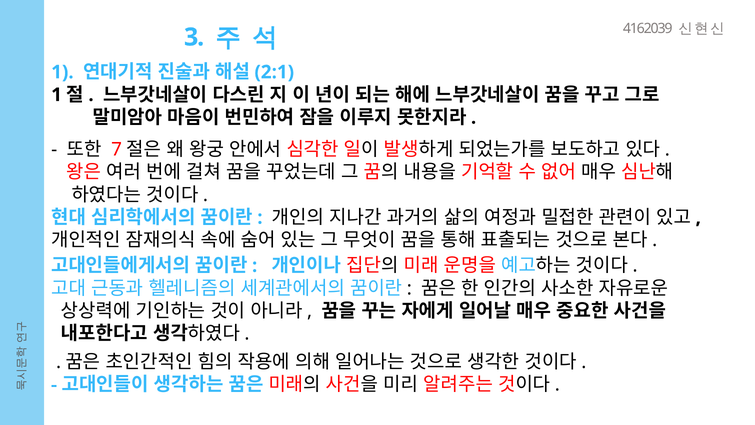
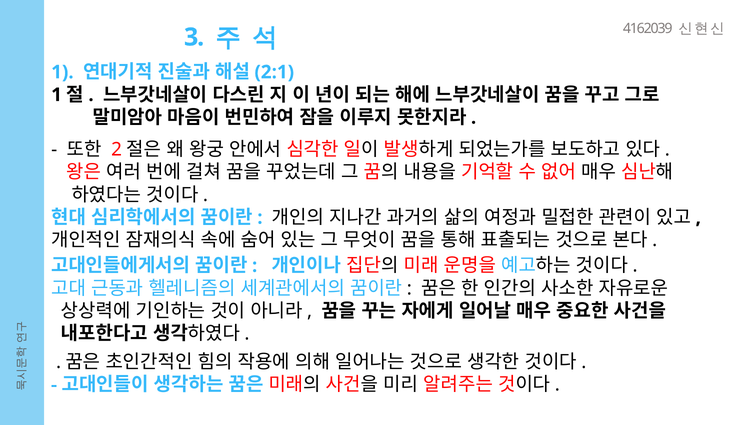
7: 7 -> 2 (117, 149)
